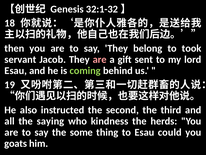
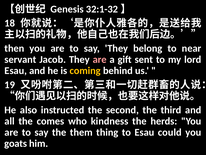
took: took -> near (192, 48)
coming colour: light green -> yellow (85, 71)
saying: saying -> comes (51, 121)
some: some -> them (81, 132)
